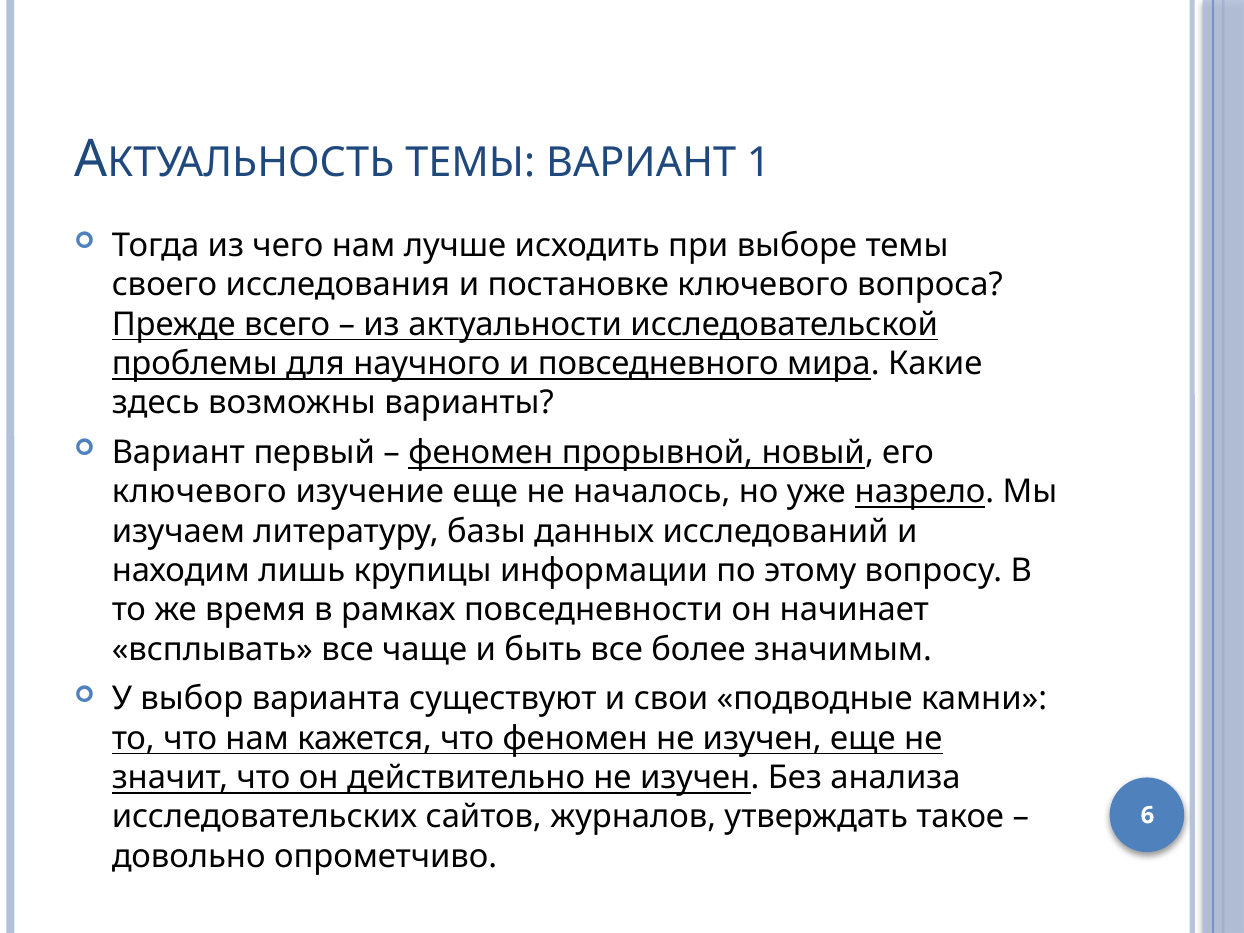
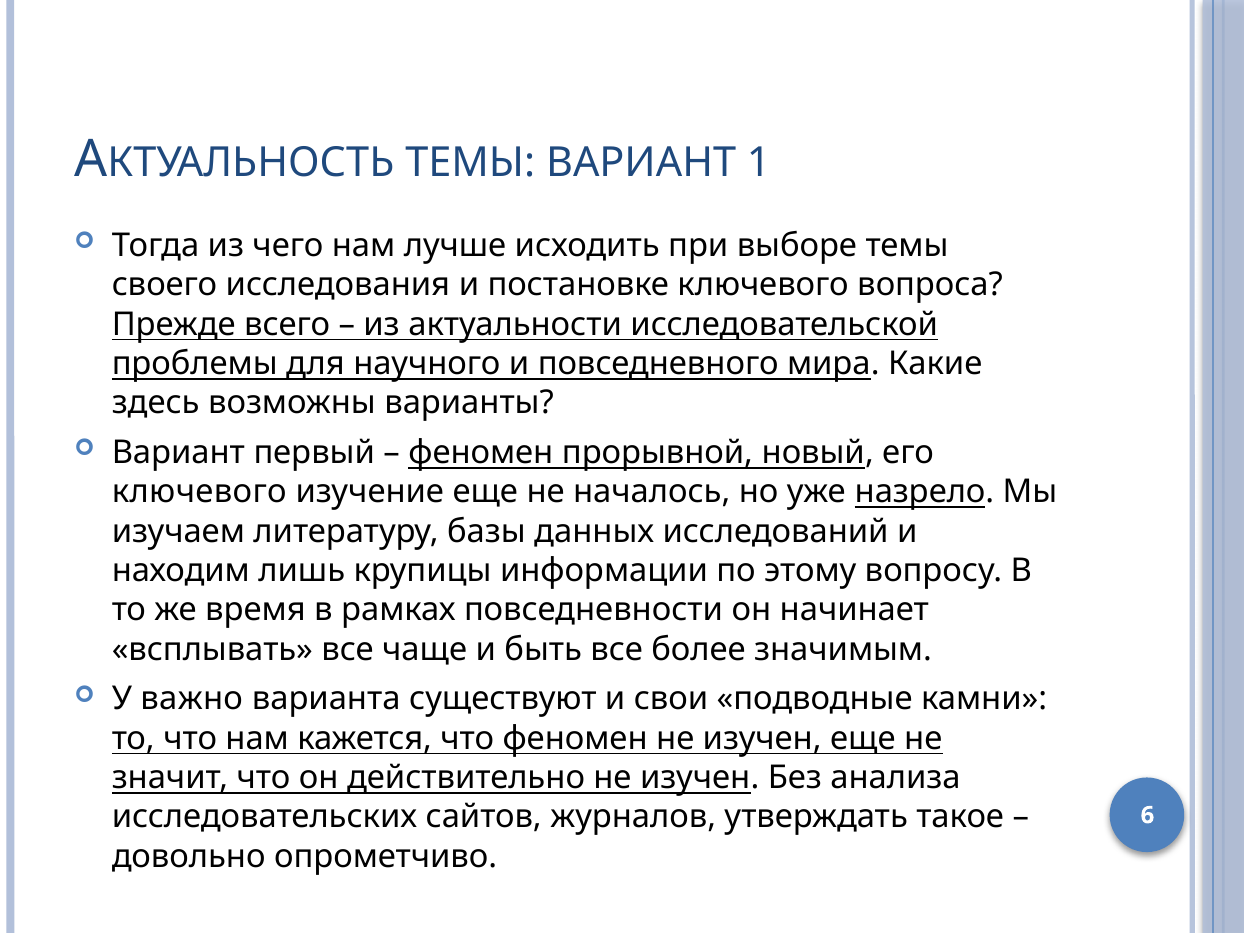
выбор: выбор -> важно (192, 699)
